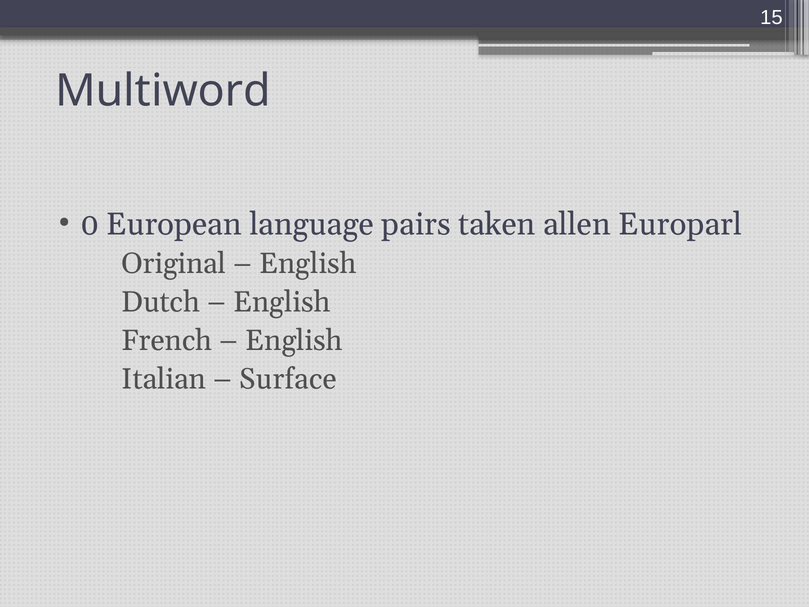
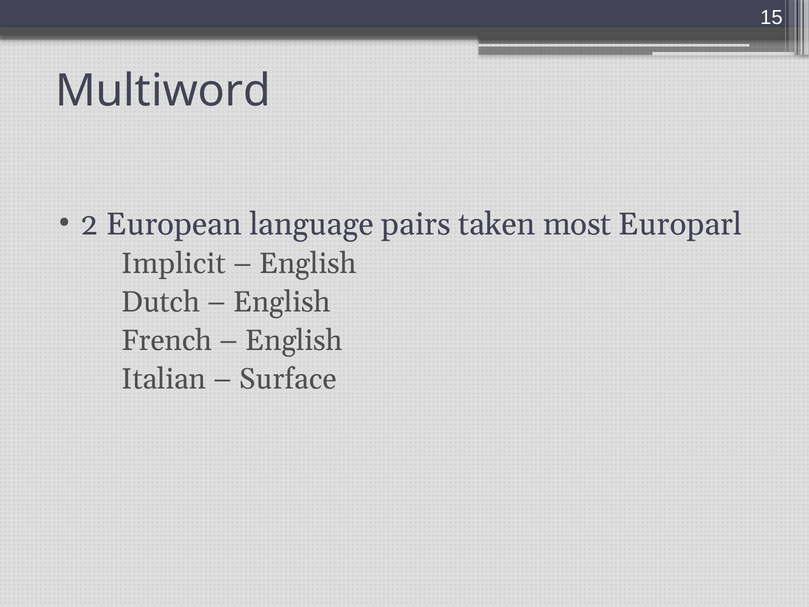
0: 0 -> 2 (90, 224)
allen: allen -> most (577, 224)
Original: Original -> Implicit (173, 264)
